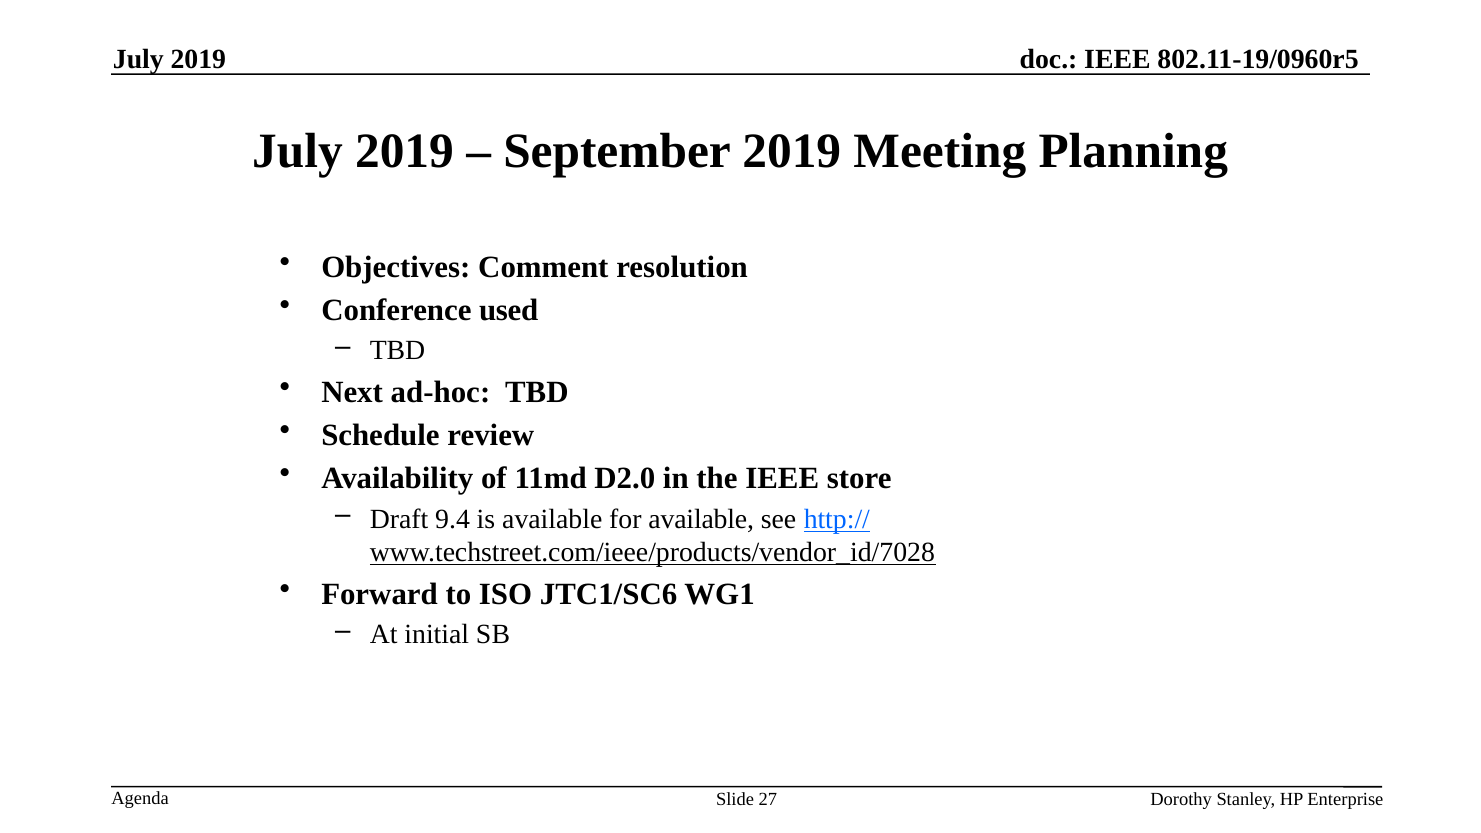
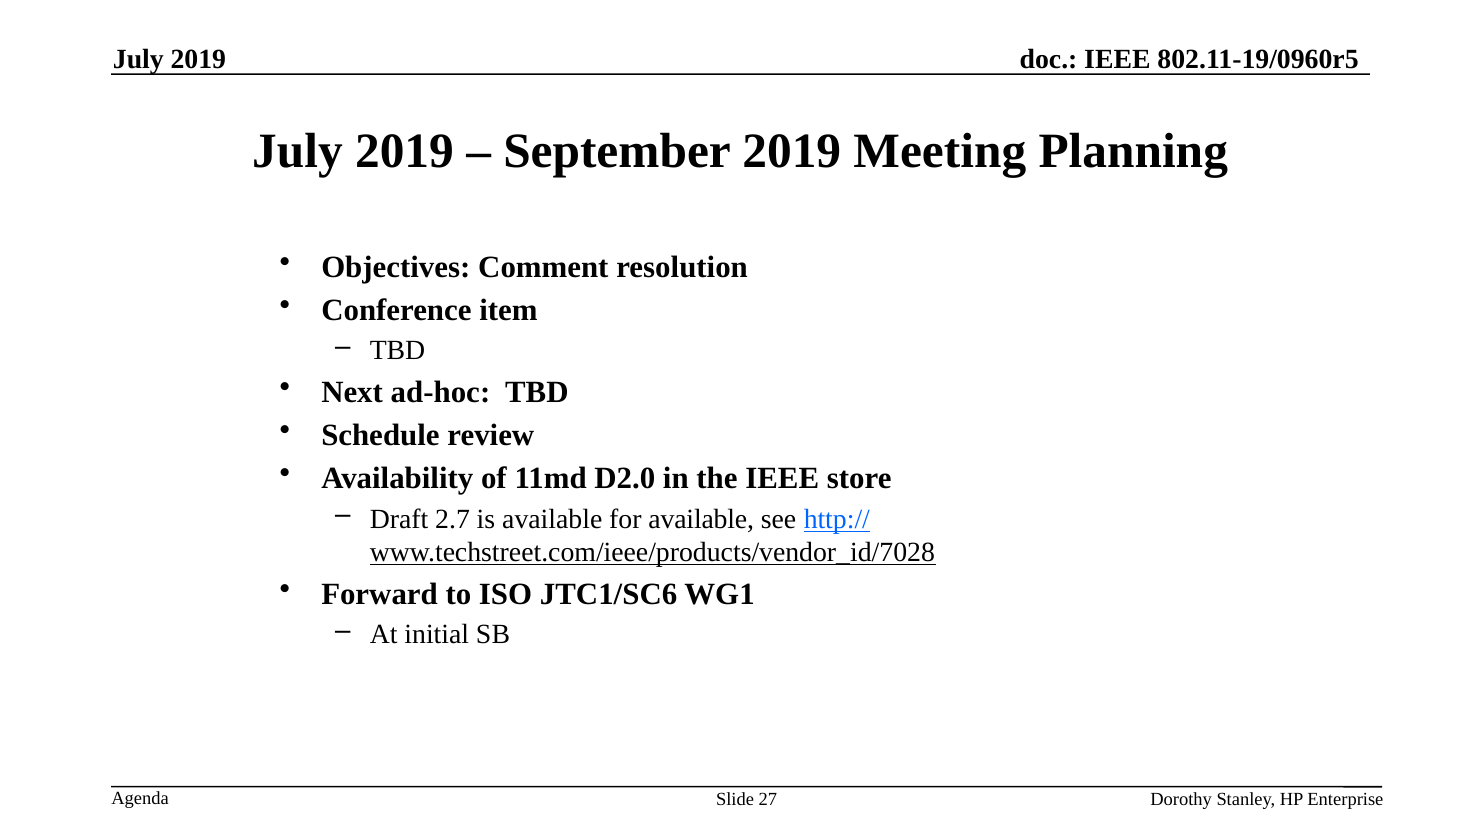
used: used -> item (508, 310)
9.4: 9.4 -> 2.7 (453, 519)
